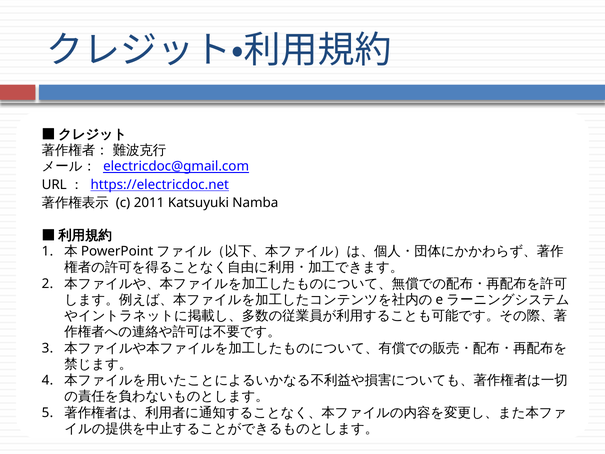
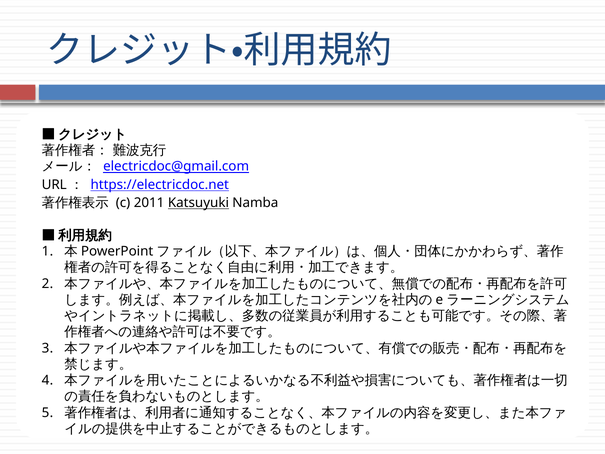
Katsuyuki underline: none -> present (198, 203)
